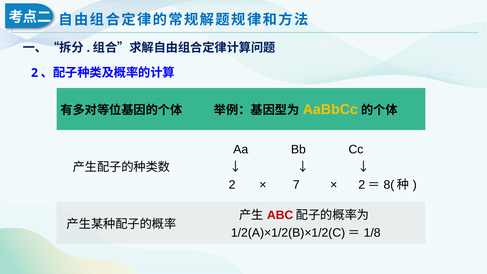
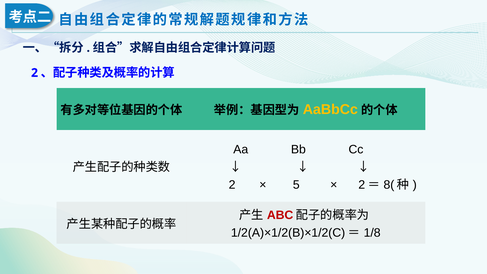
7: 7 -> 5 (296, 185)
